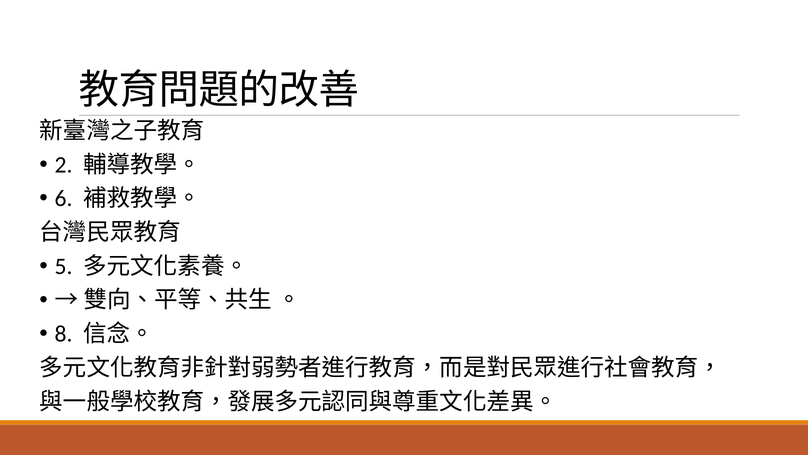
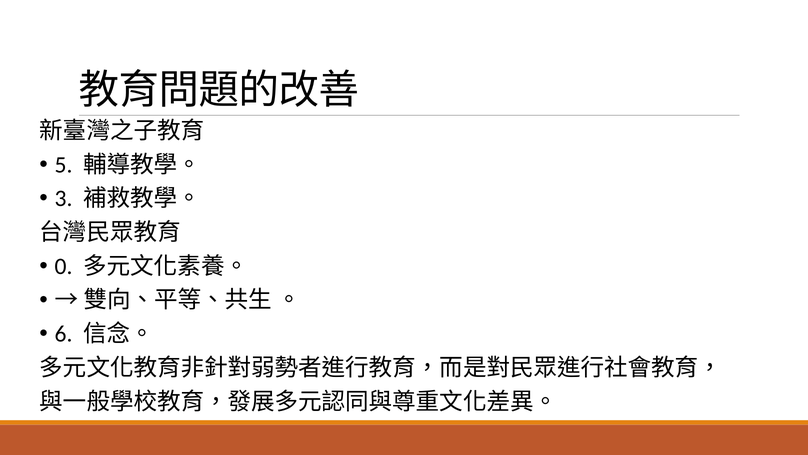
2: 2 -> 5 (64, 165)
6: 6 -> 3 (64, 198)
5: 5 -> 0 (64, 266)
8: 8 -> 6 (64, 334)
